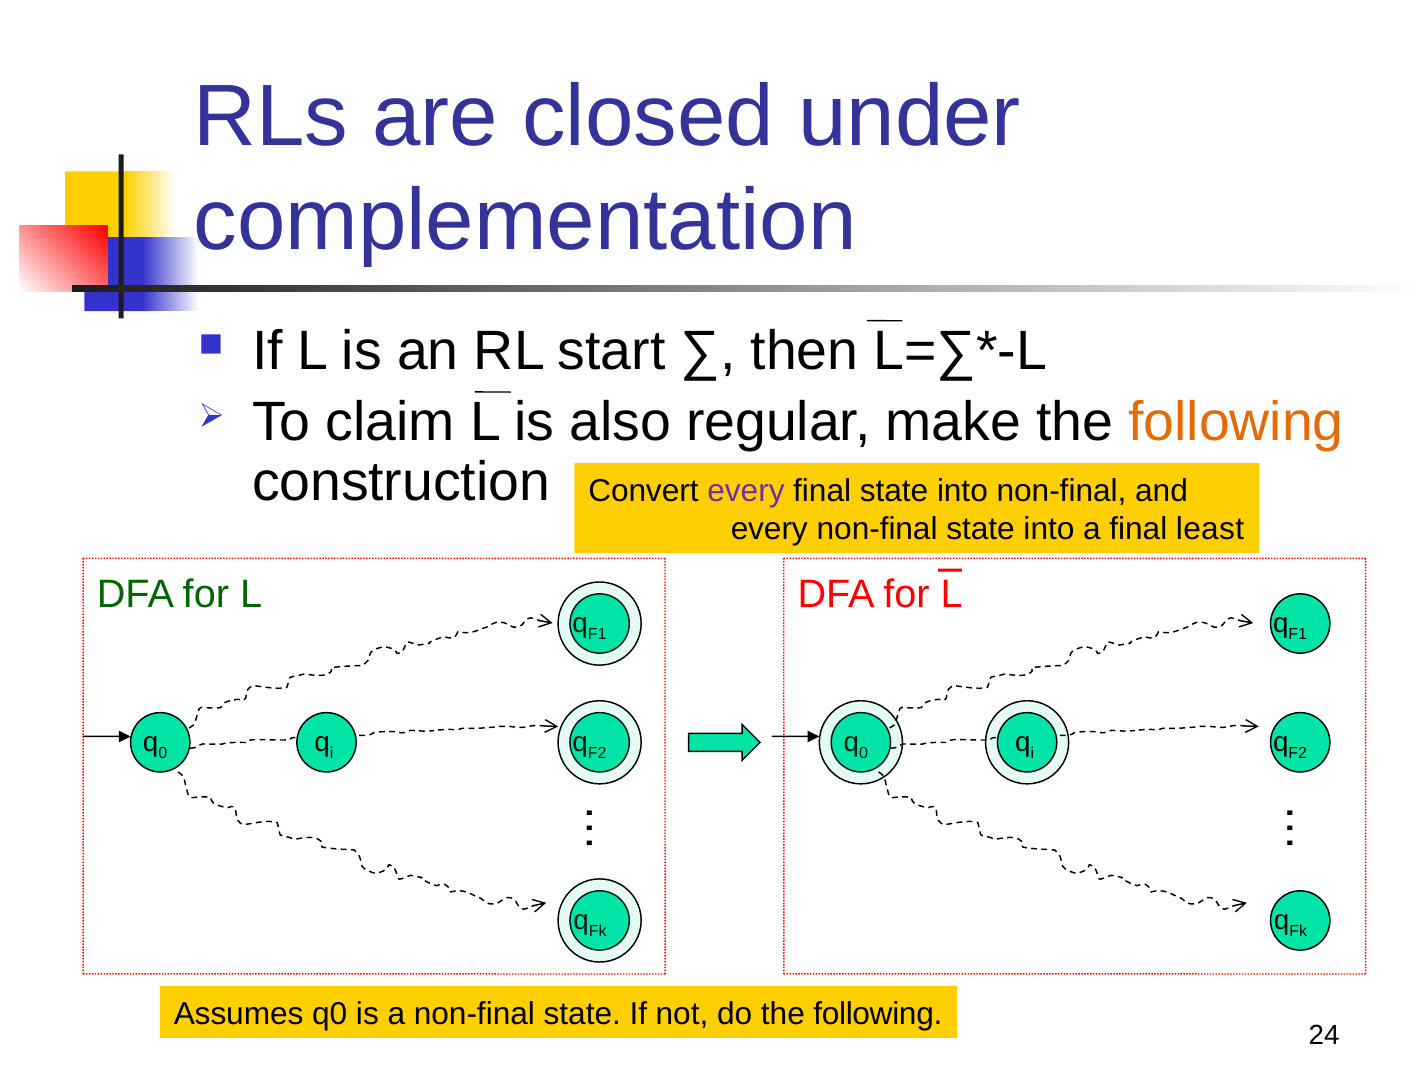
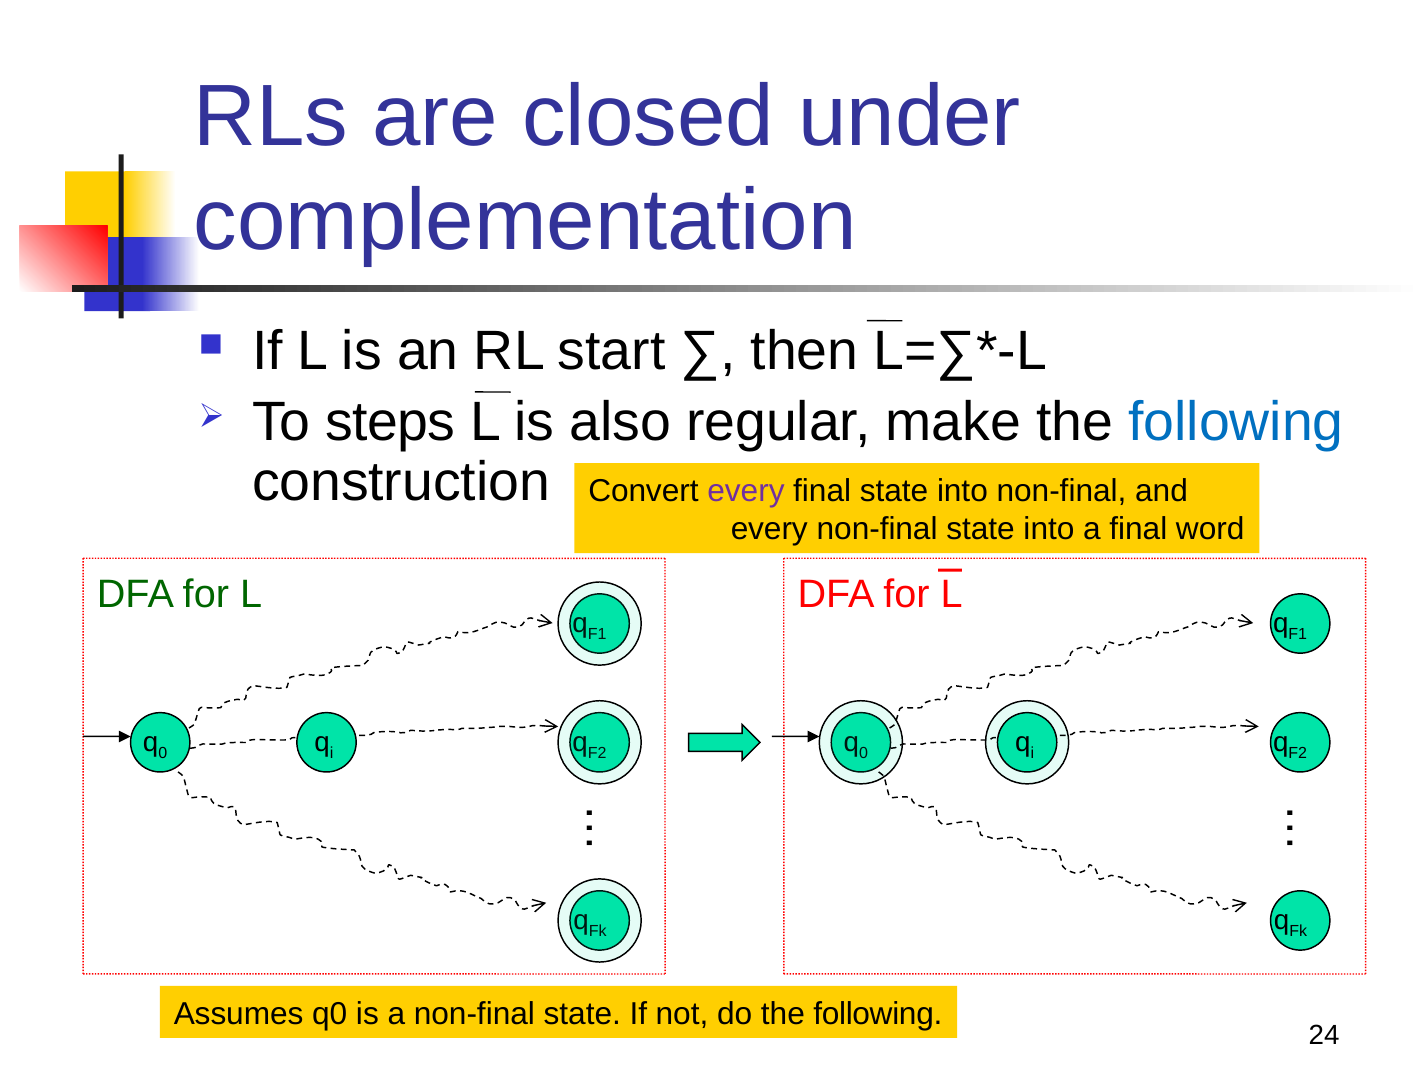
claim: claim -> steps (390, 422)
following colour: orange -> blue (1236, 422)
least: least -> word (1210, 529)
